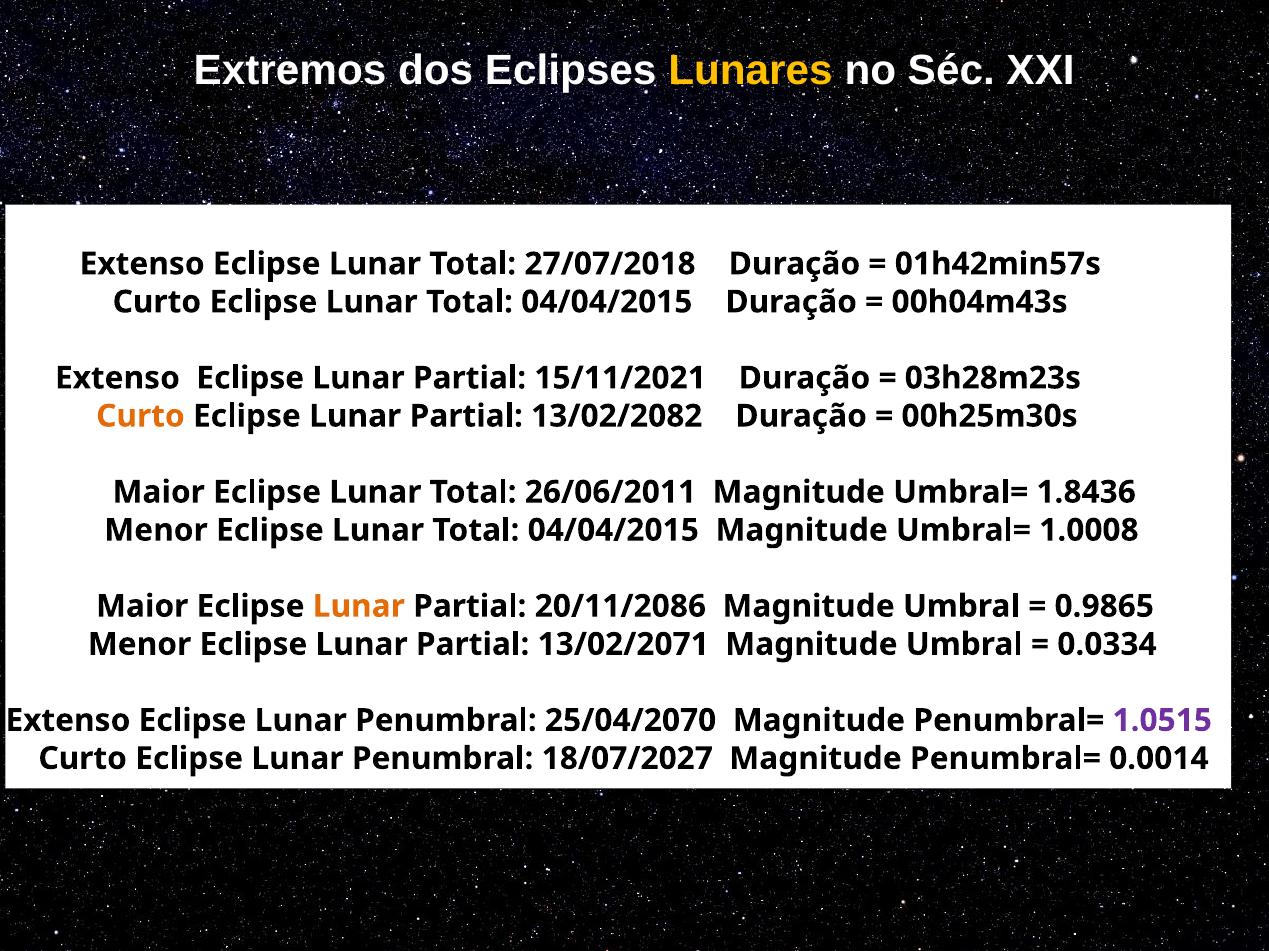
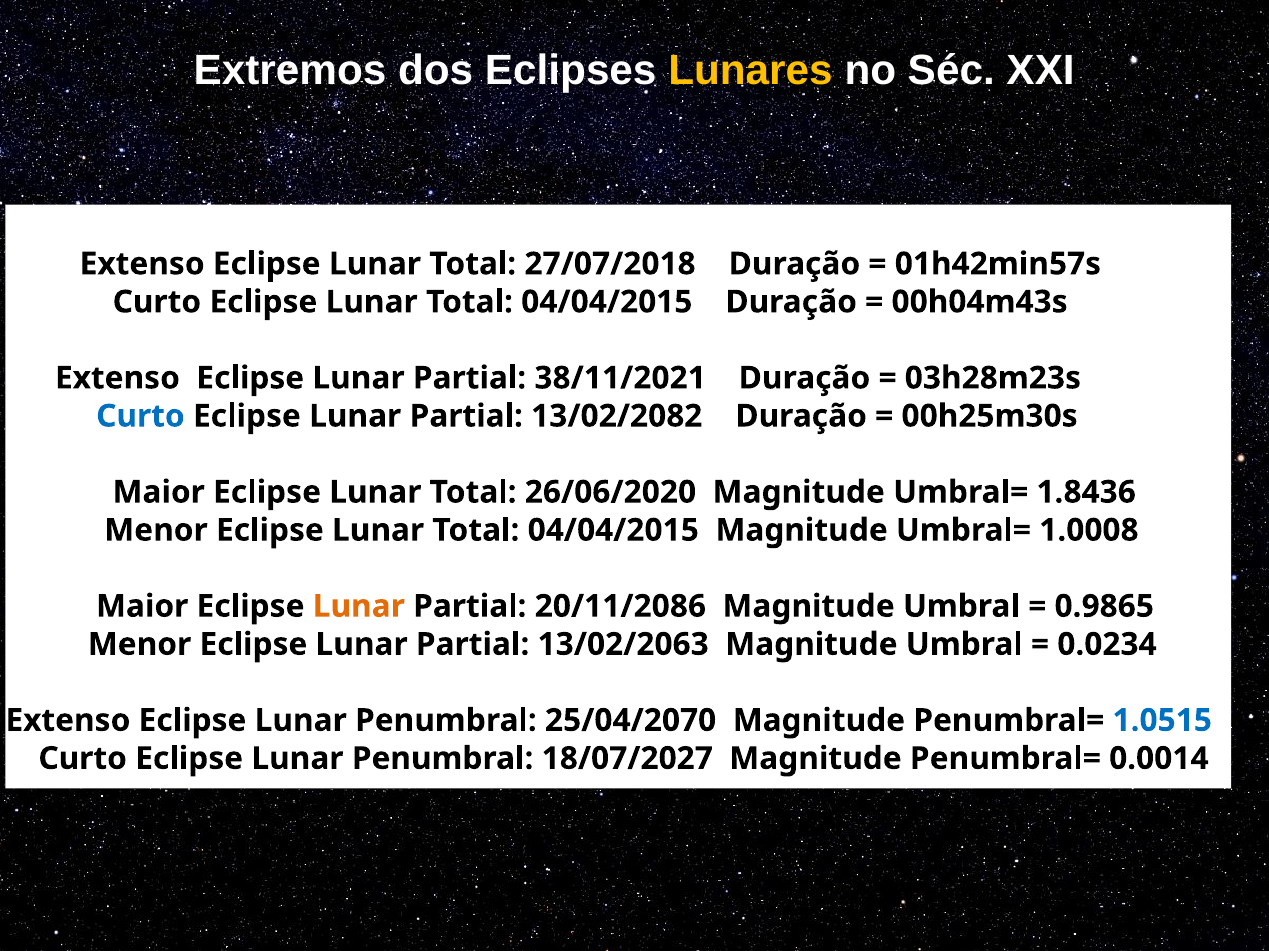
15/11/2021: 15/11/2021 -> 38/11/2021 (620, 378)
Curto colour: orange -> blue (140, 416)
26/06/2011: 26/06/2011 -> 26/06/2020 (610, 493)
13/02/2071: 13/02/2071 -> 13/02/2063 (623, 645)
0.0334: 0.0334 -> 0.0234 (1107, 645)
1.0515 colour: purple -> blue (1162, 721)
